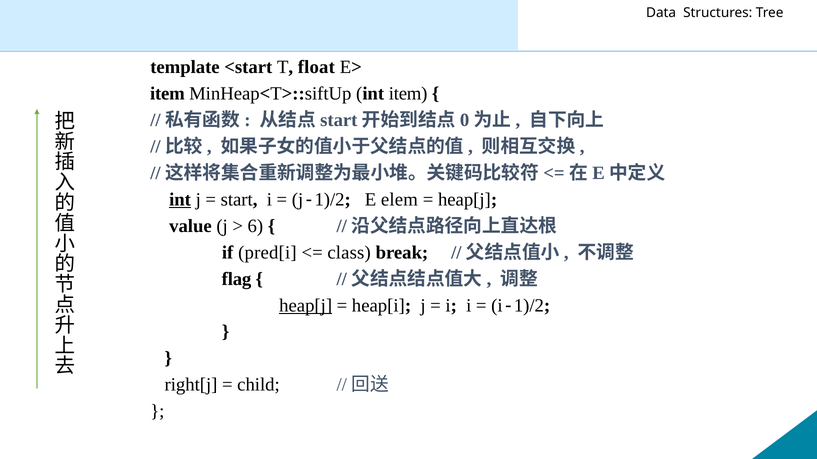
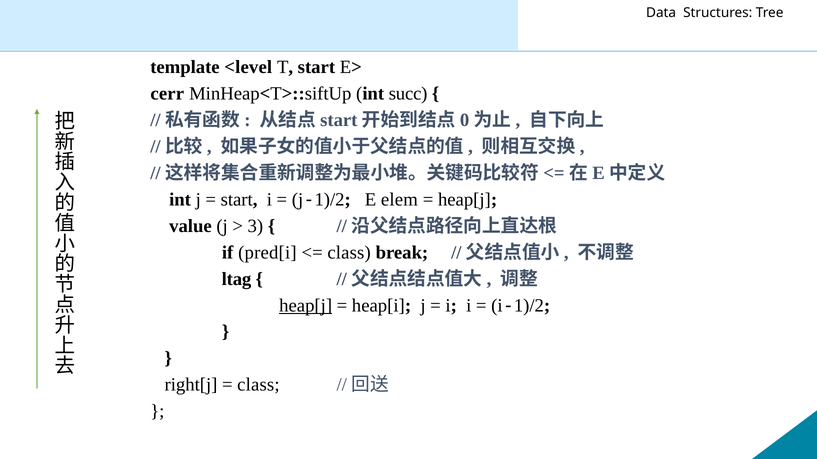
<start: <start -> <level (248, 67)
T float: float -> start (316, 67)
item: item -> cerr (167, 94)
int item: item -> succ (408, 94)
int underline: present -> none (180, 200)
6: 6 -> 3 (255, 226)
flag: flag -> ltag (237, 279)
child: child -> class (258, 385)
